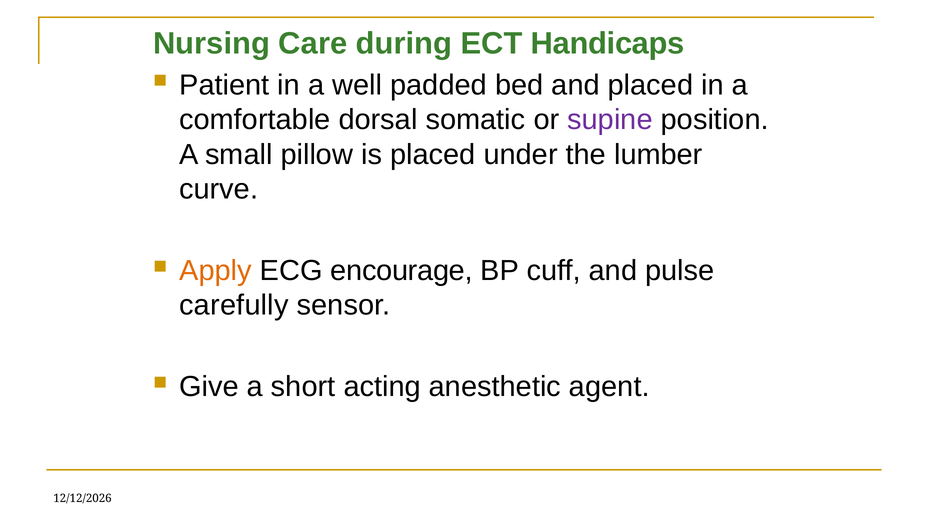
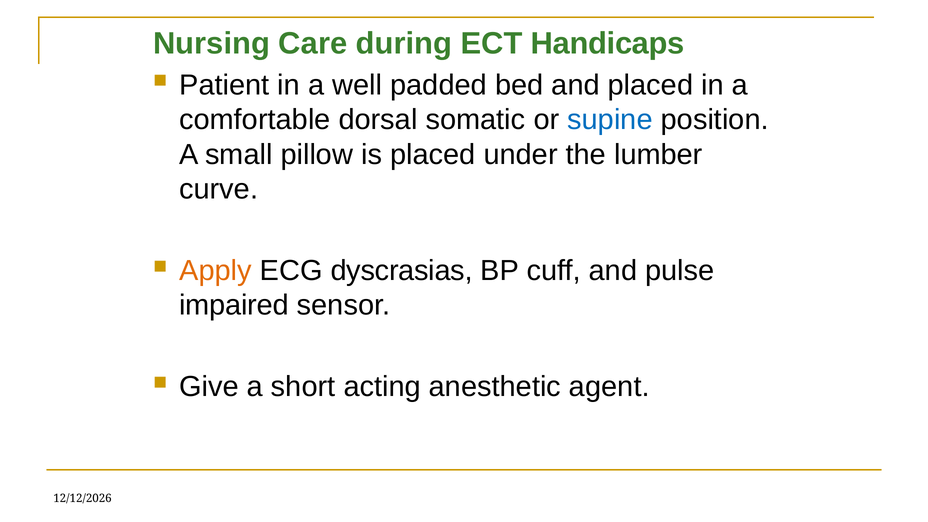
supine colour: purple -> blue (610, 120)
encourage: encourage -> dyscrasias (402, 271)
carefully: carefully -> impaired (234, 305)
